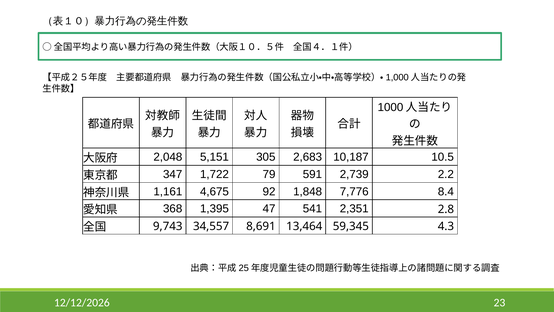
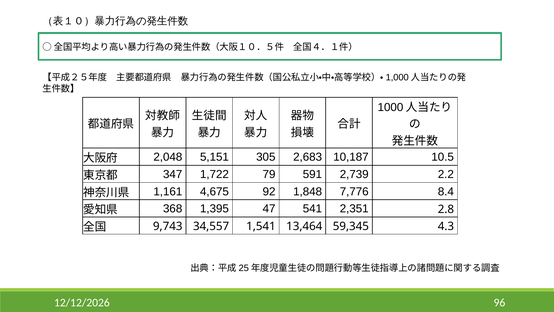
8,691: 8,691 -> 1,541 (261, 226)
23: 23 -> 96 (499, 302)
